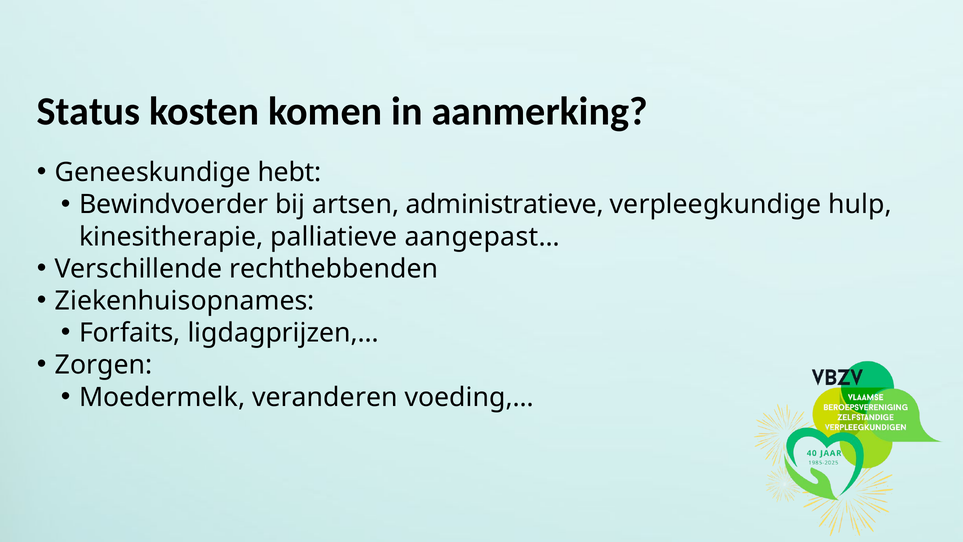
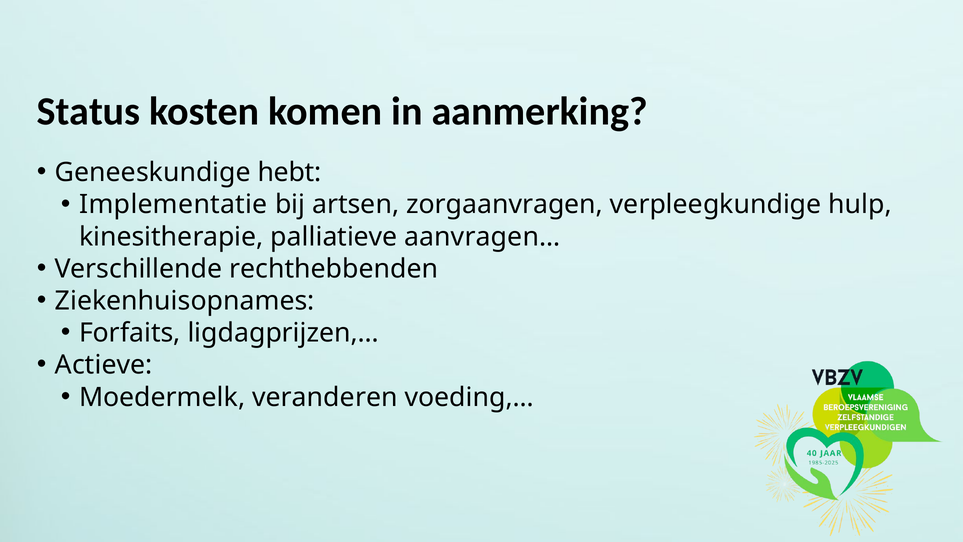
Bewindvoerder: Bewindvoerder -> Implementatie (173, 205)
administratieve: administratieve -> zorgaanvragen (505, 205)
aangepast…: aangepast… -> aanvragen… (482, 237)
Zorgen: Zorgen -> Actieve (104, 365)
